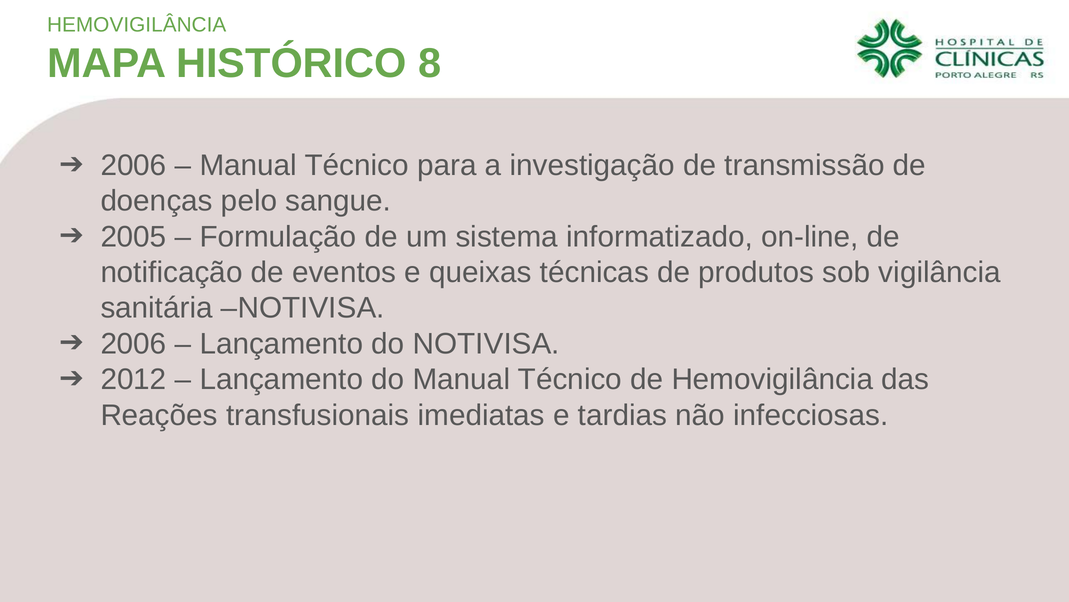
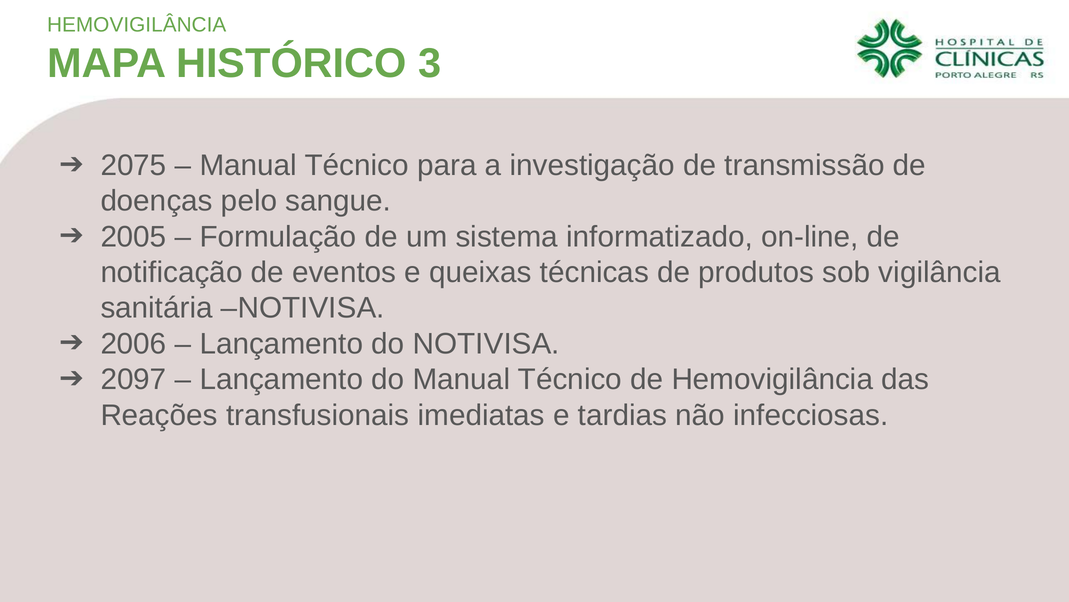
8: 8 -> 3 (430, 64)
2006: 2006 -> 2075 (134, 165)
2012: 2012 -> 2097 (134, 379)
